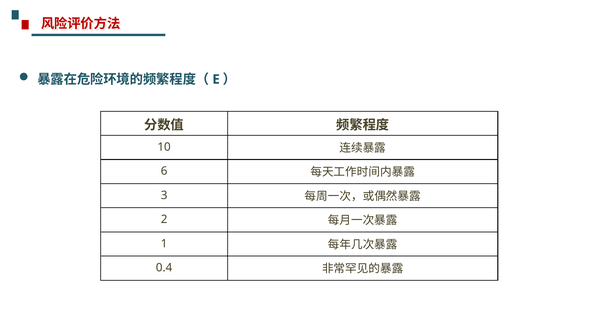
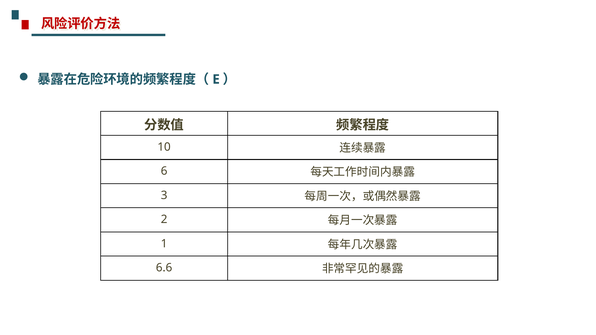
0.4: 0.4 -> 6.6 (164, 268)
